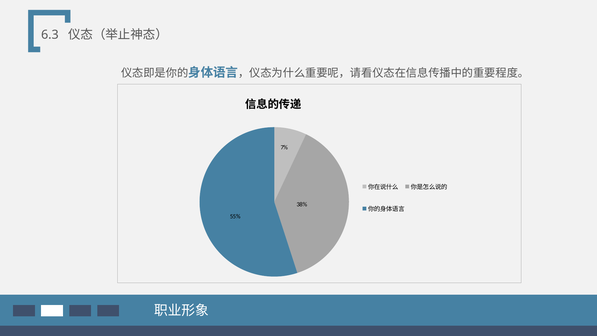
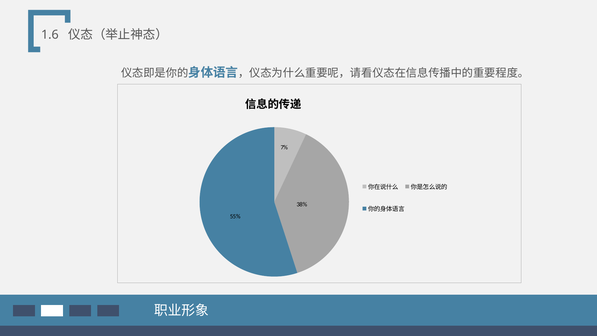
6.3: 6.3 -> 1.6 (50, 35)
